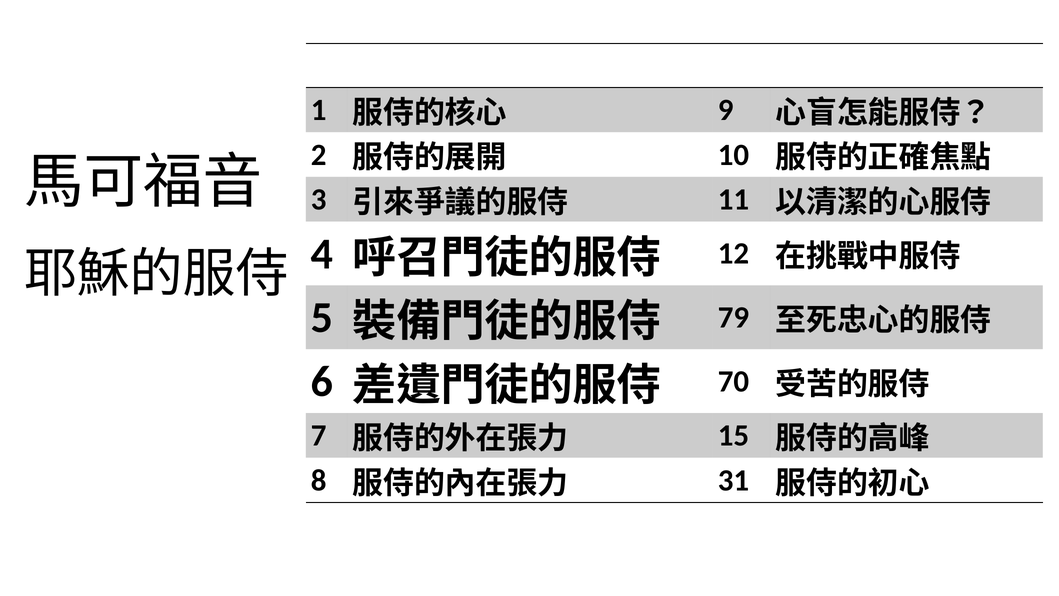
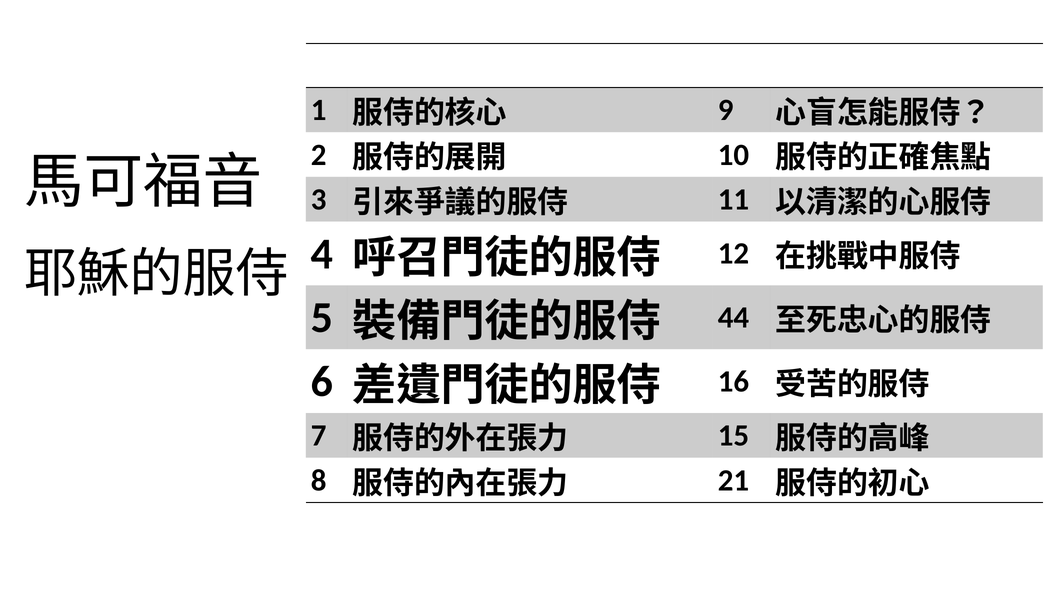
79: 79 -> 44 (733, 317)
70: 70 -> 16 (733, 381)
31: 31 -> 21 (733, 480)
